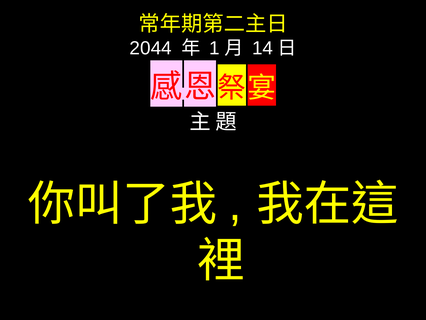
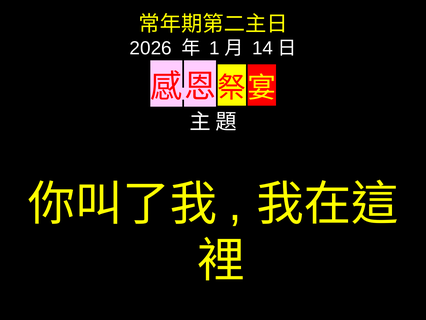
2044: 2044 -> 2026 (151, 48)
